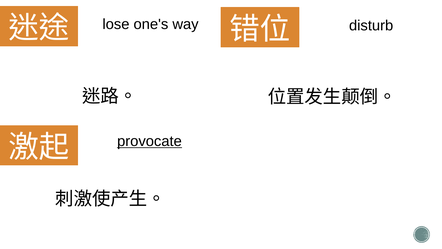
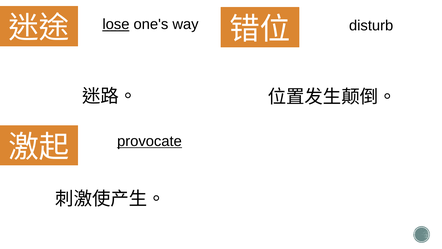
lose underline: none -> present (116, 24)
